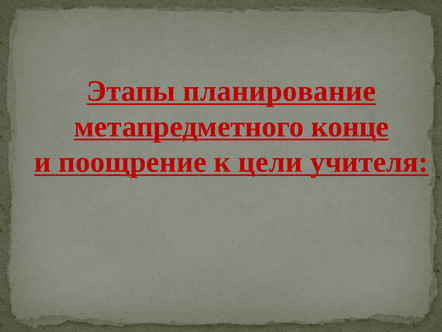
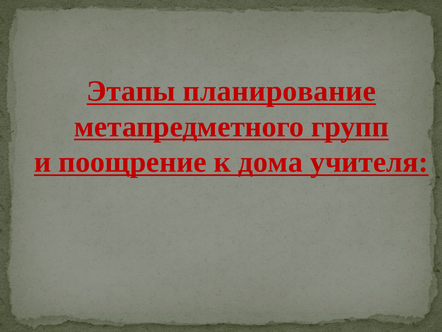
конце: конце -> групп (350, 126)
цели: цели -> дома (270, 162)
